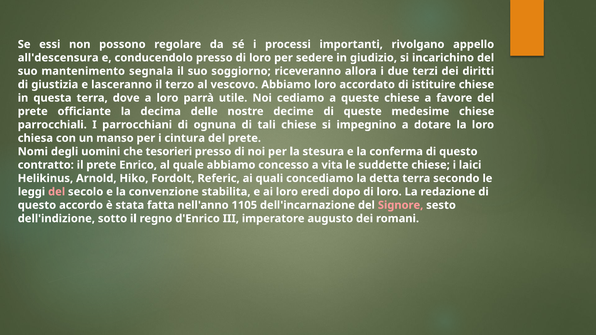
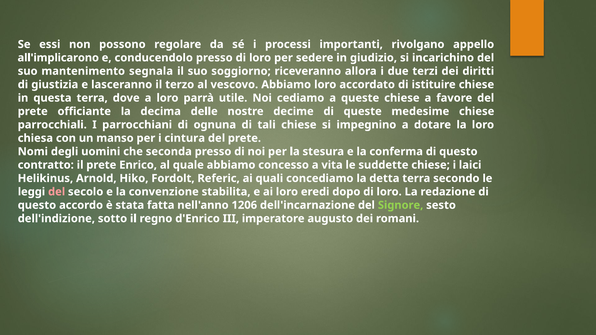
all'descensura: all'descensura -> all'implicarono (58, 58)
tesorieri: tesorieri -> seconda (169, 152)
1105: 1105 -> 1206 (244, 205)
Signore colour: pink -> light green (401, 205)
